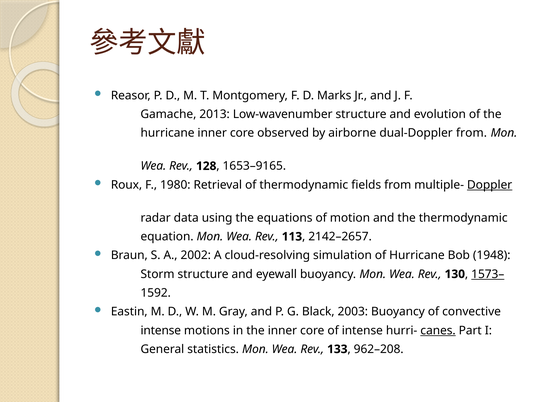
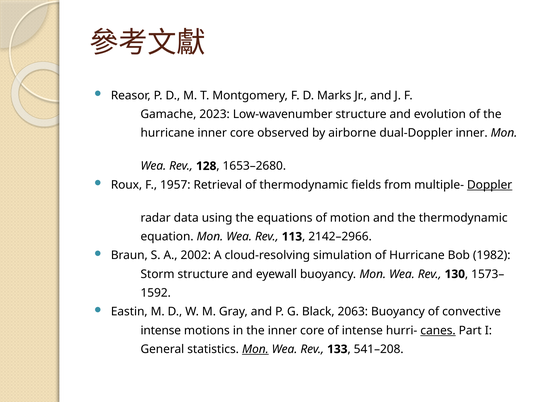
2013: 2013 -> 2023 (215, 114)
dual-Doppler from: from -> inner (472, 133)
1653–9165: 1653–9165 -> 1653–2680 (254, 166)
1980: 1980 -> 1957 (175, 185)
2142–2657: 2142–2657 -> 2142–2966 (340, 237)
1948: 1948 -> 1982 (492, 255)
1573– underline: present -> none (488, 274)
2003: 2003 -> 2063 (353, 312)
Mon underline: none -> present (255, 349)
962–208: 962–208 -> 541–208 (379, 349)
